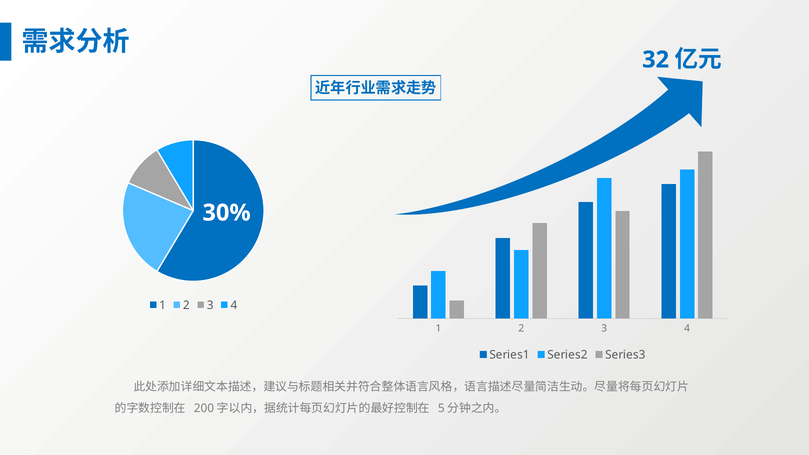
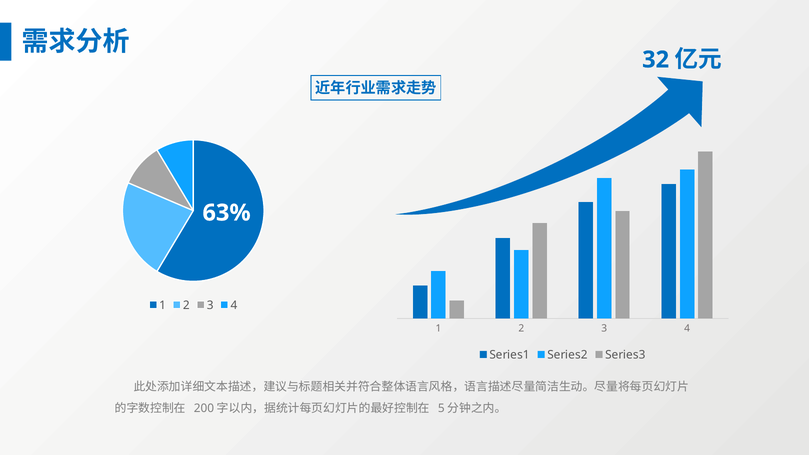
30%: 30% -> 63% (227, 213)
